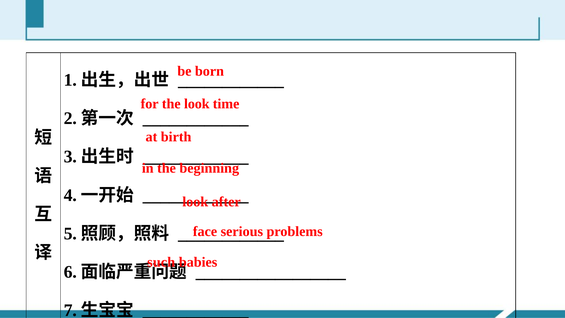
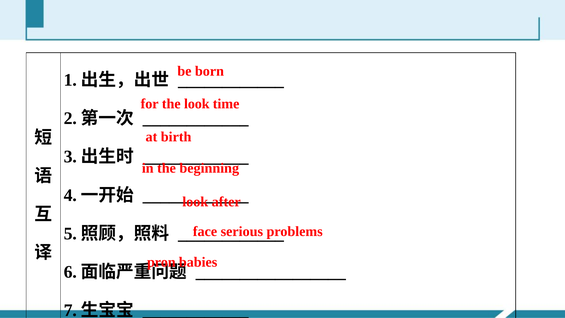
such: such -> pron (161, 262)
